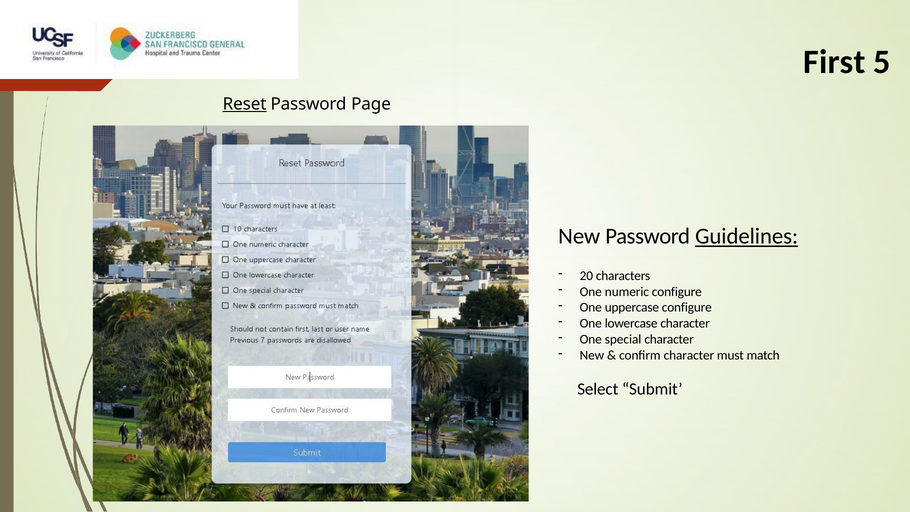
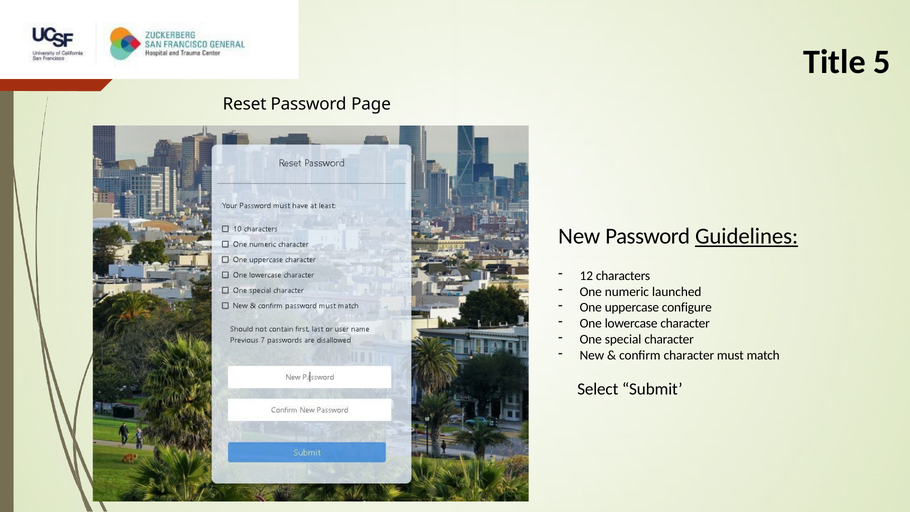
First: First -> Title (834, 62)
Reset underline: present -> none (245, 104)
20: 20 -> 12 (586, 276)
numeric configure: configure -> launched (677, 292)
